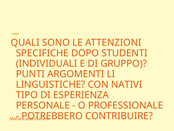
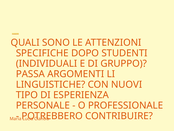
PUNTI: PUNTI -> PASSA (30, 74)
NATIVI: NATIVI -> NUOVI (127, 84)
